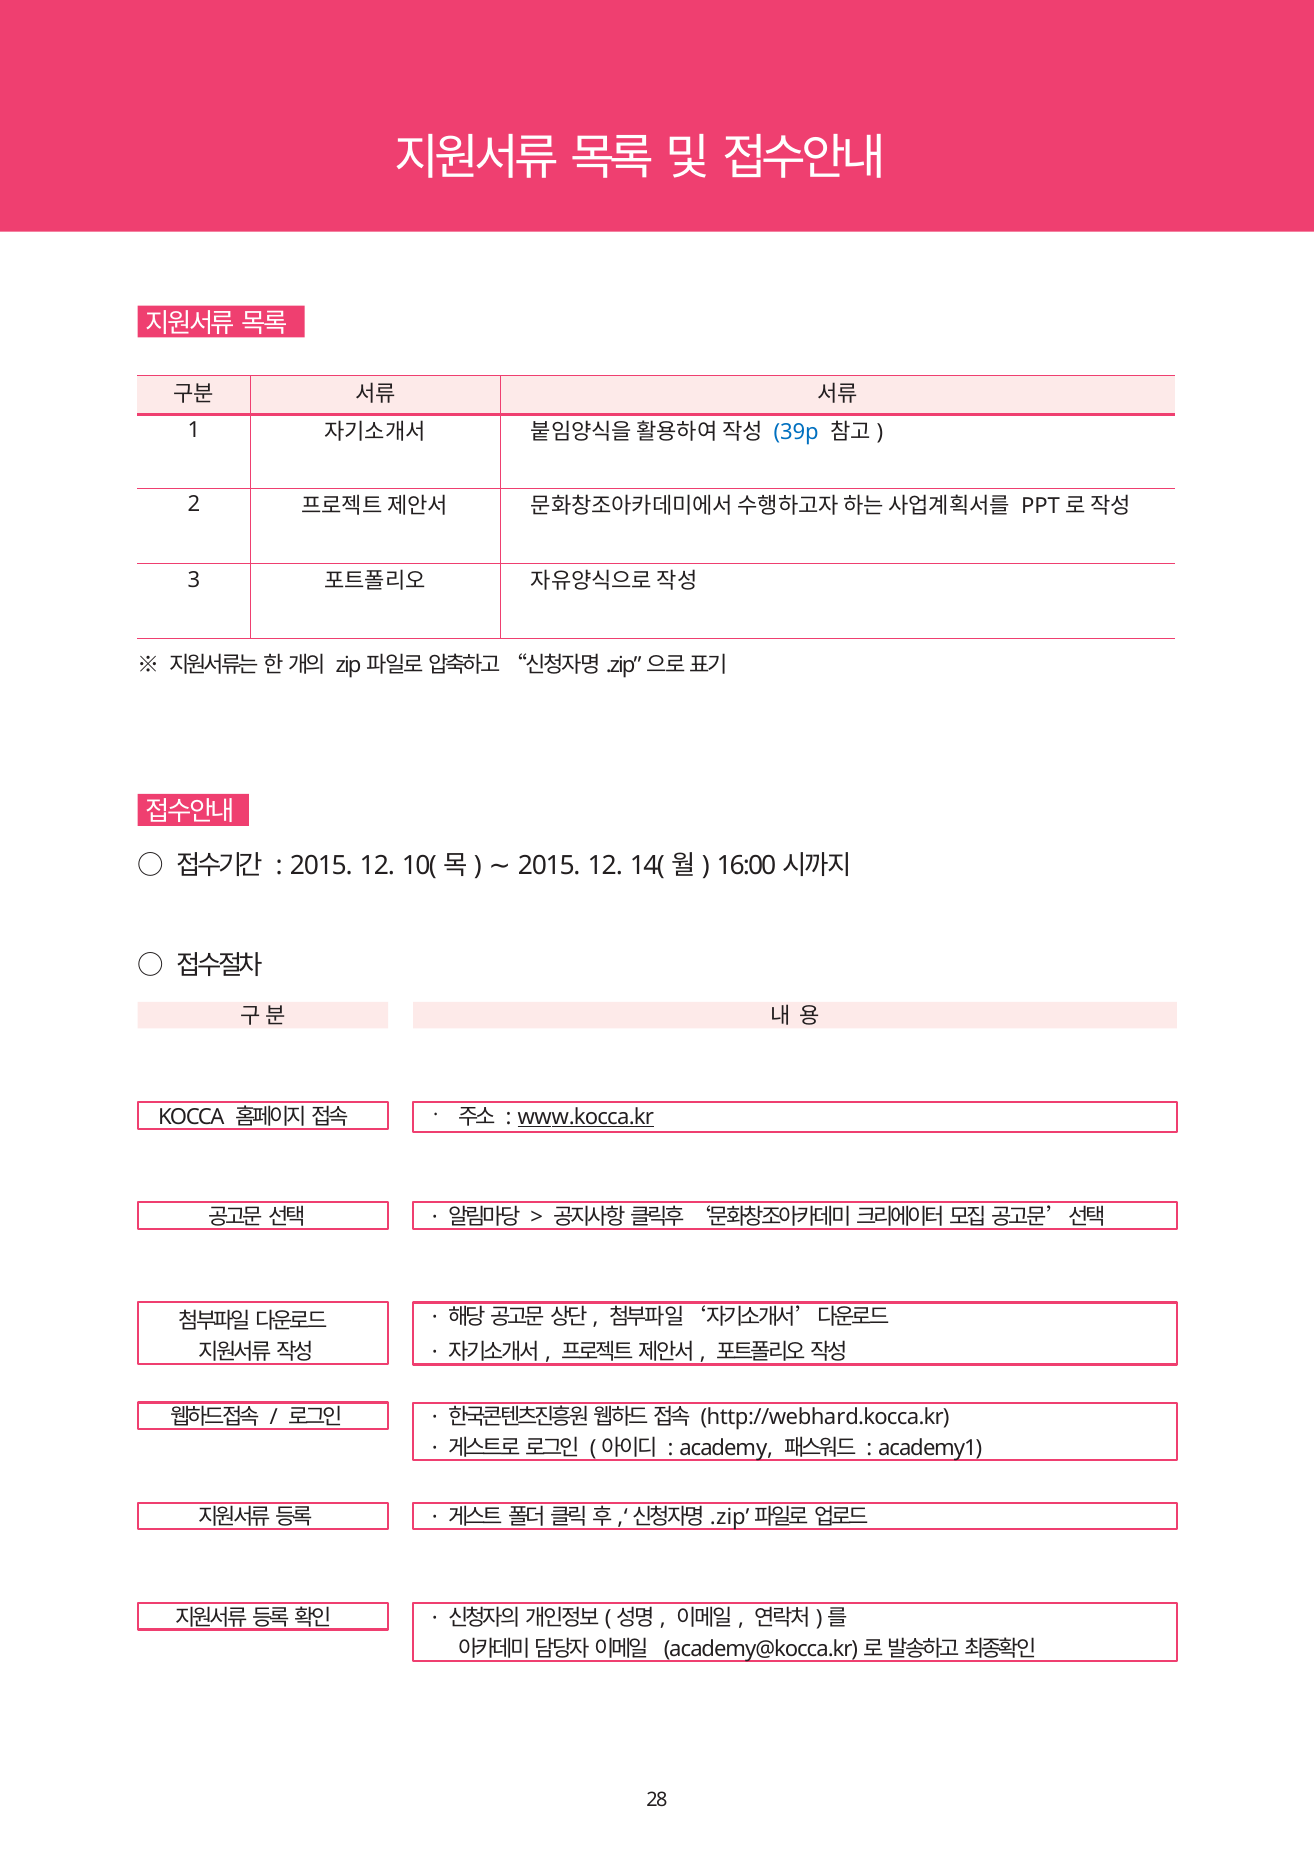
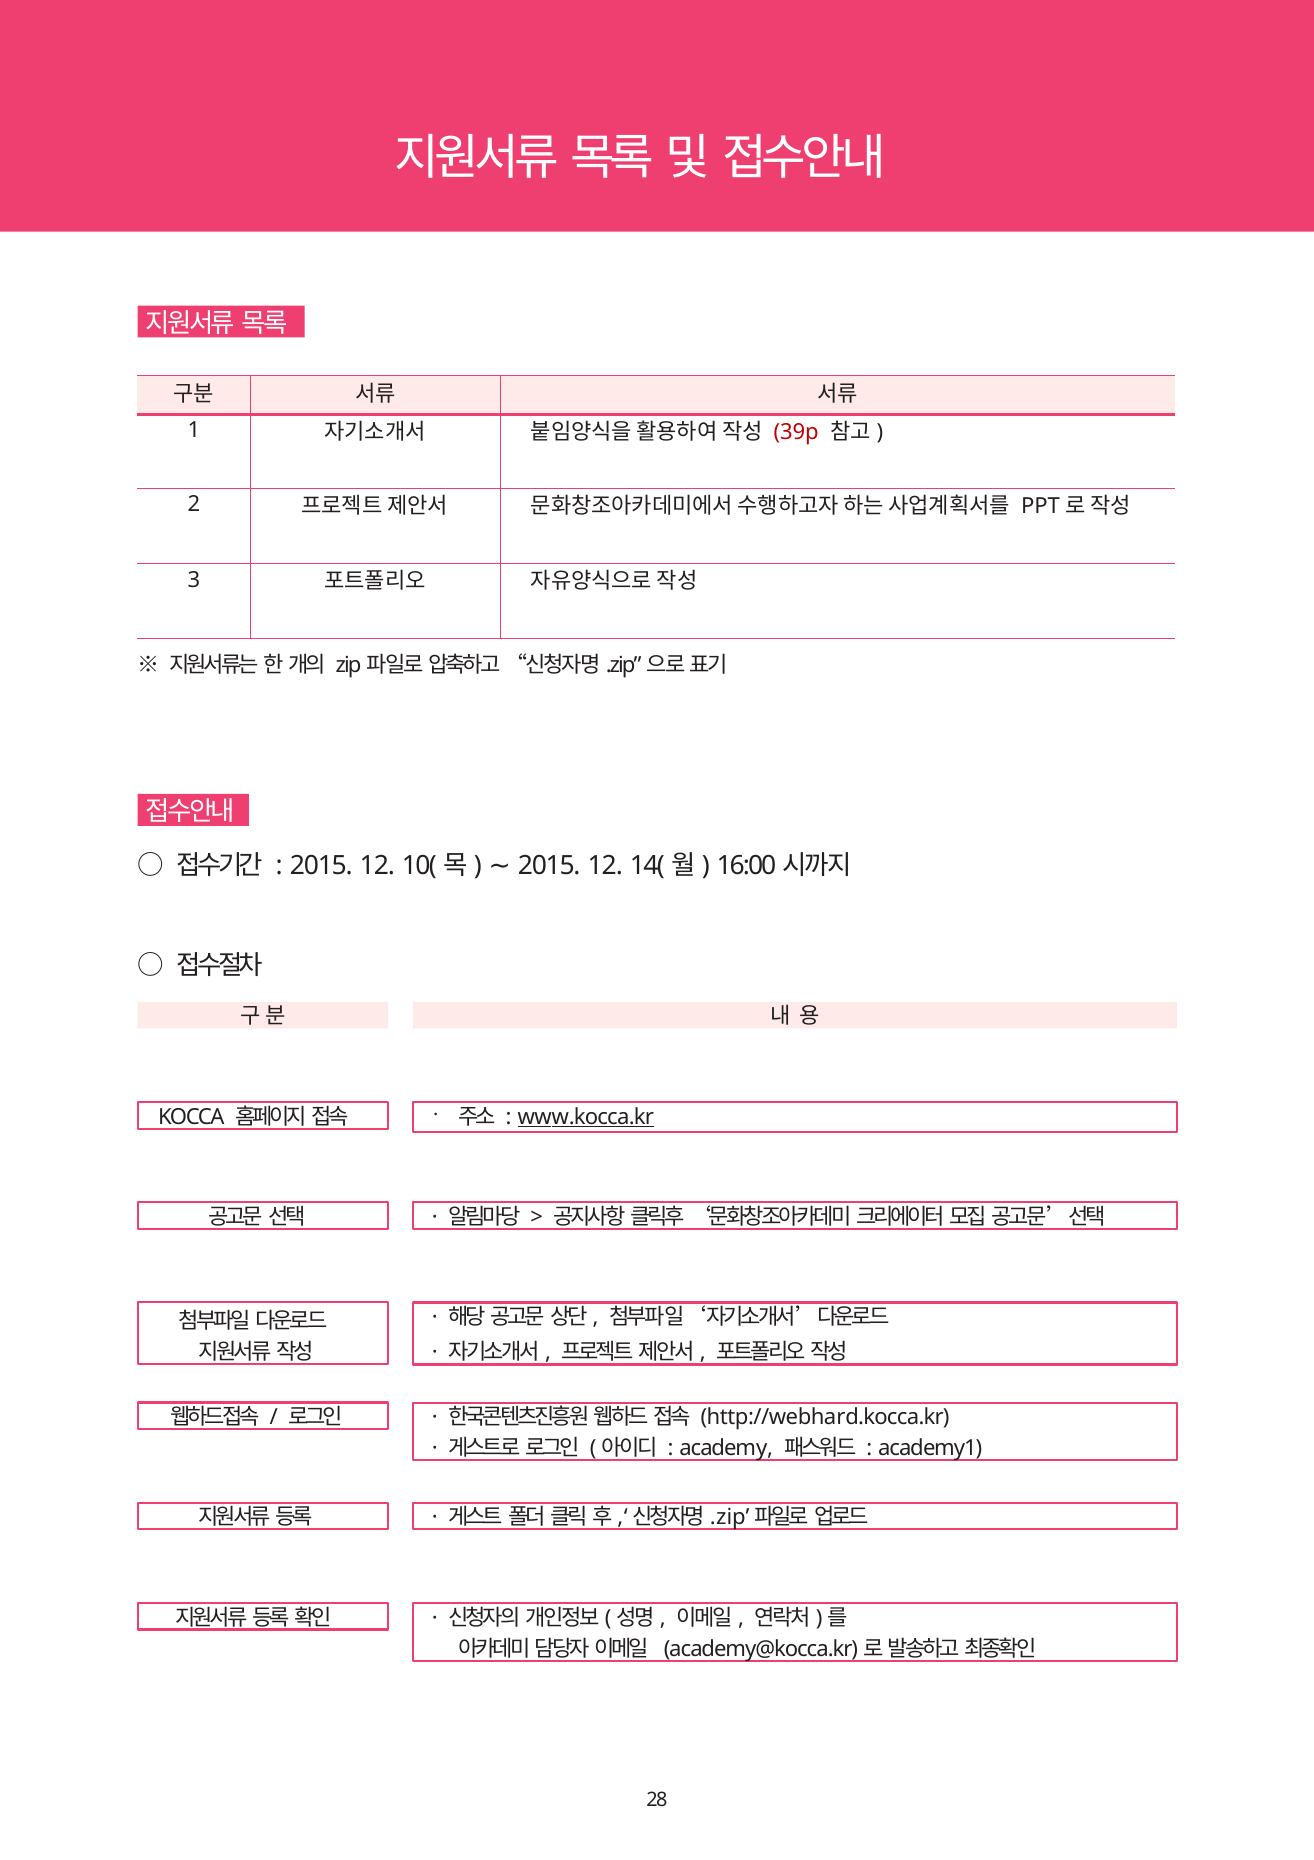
39p colour: blue -> red (796, 432)
